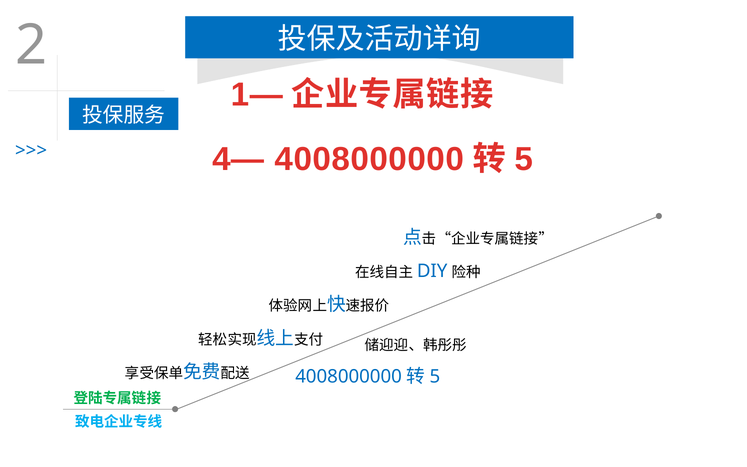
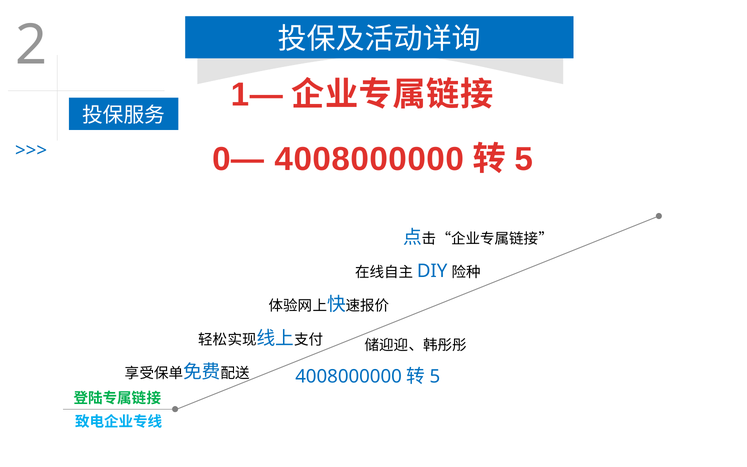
4—: 4— -> 0— (238, 159)
